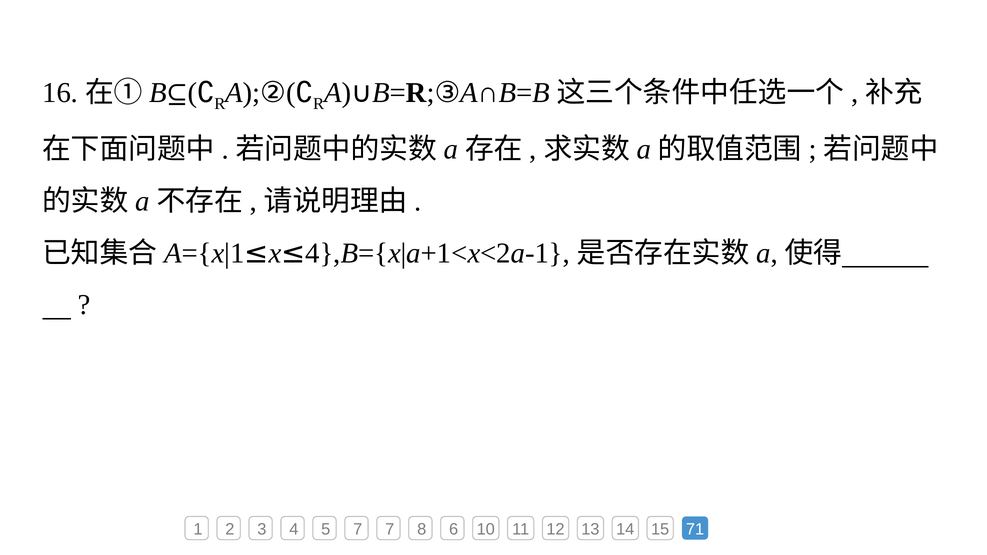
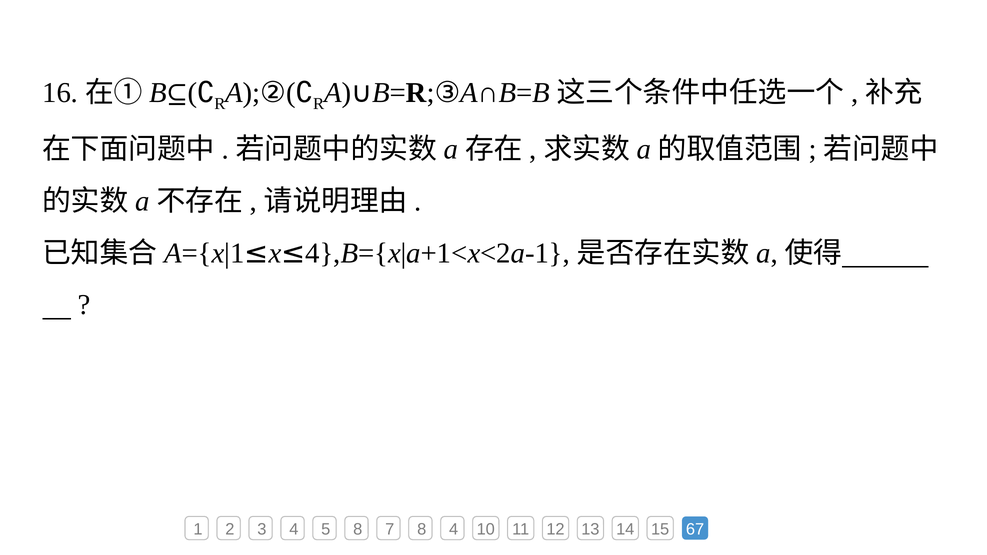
5 7: 7 -> 8 (358, 529)
8 6: 6 -> 4 (454, 529)
71: 71 -> 67 (695, 529)
